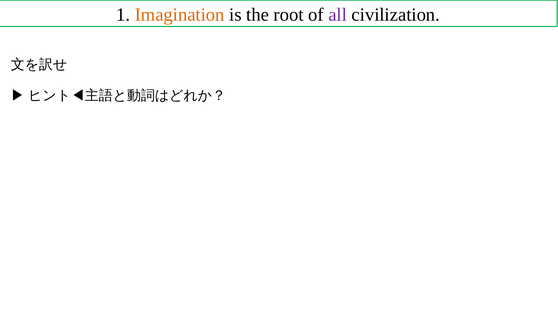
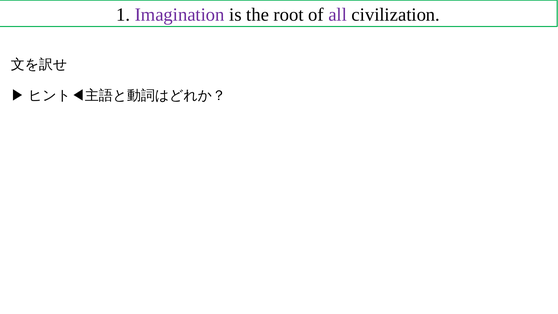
Imagination colour: orange -> purple (180, 15)
